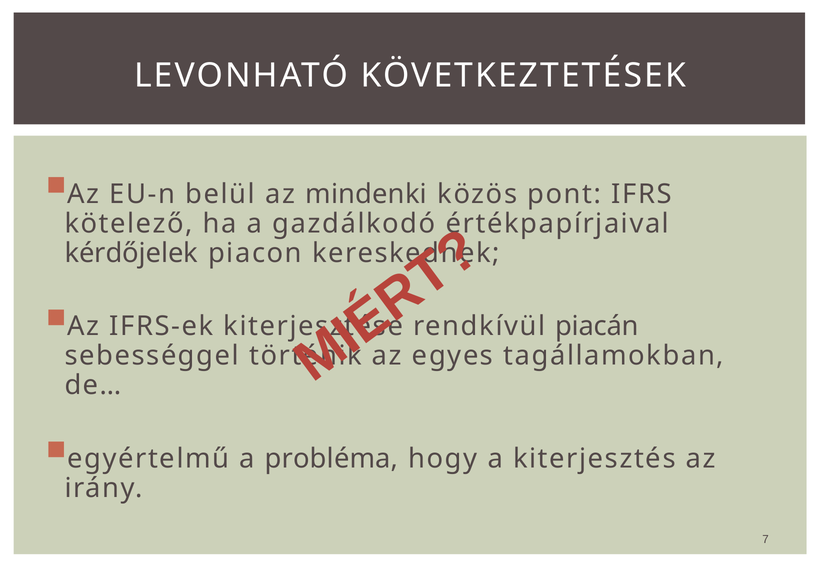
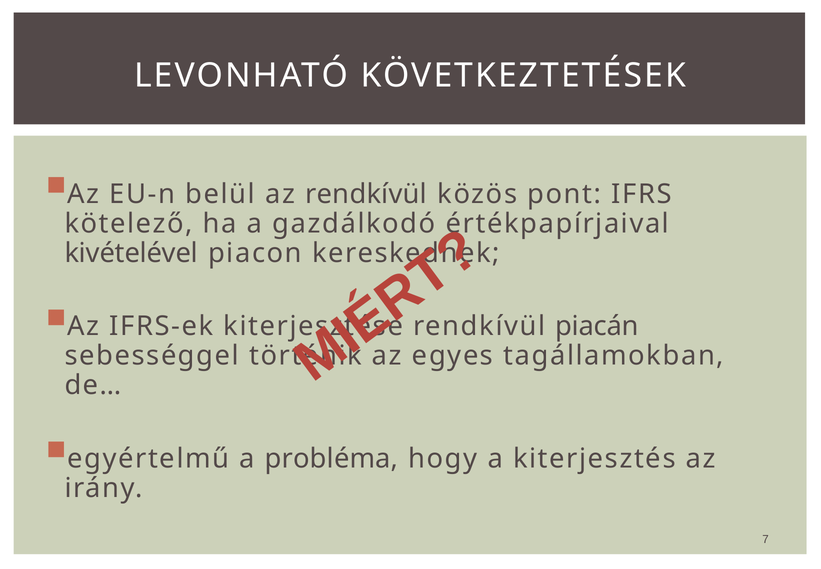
az mindenki: mindenki -> rendkívül (366, 194)
kérdőjelek: kérdőjelek -> kivételével (131, 253)
